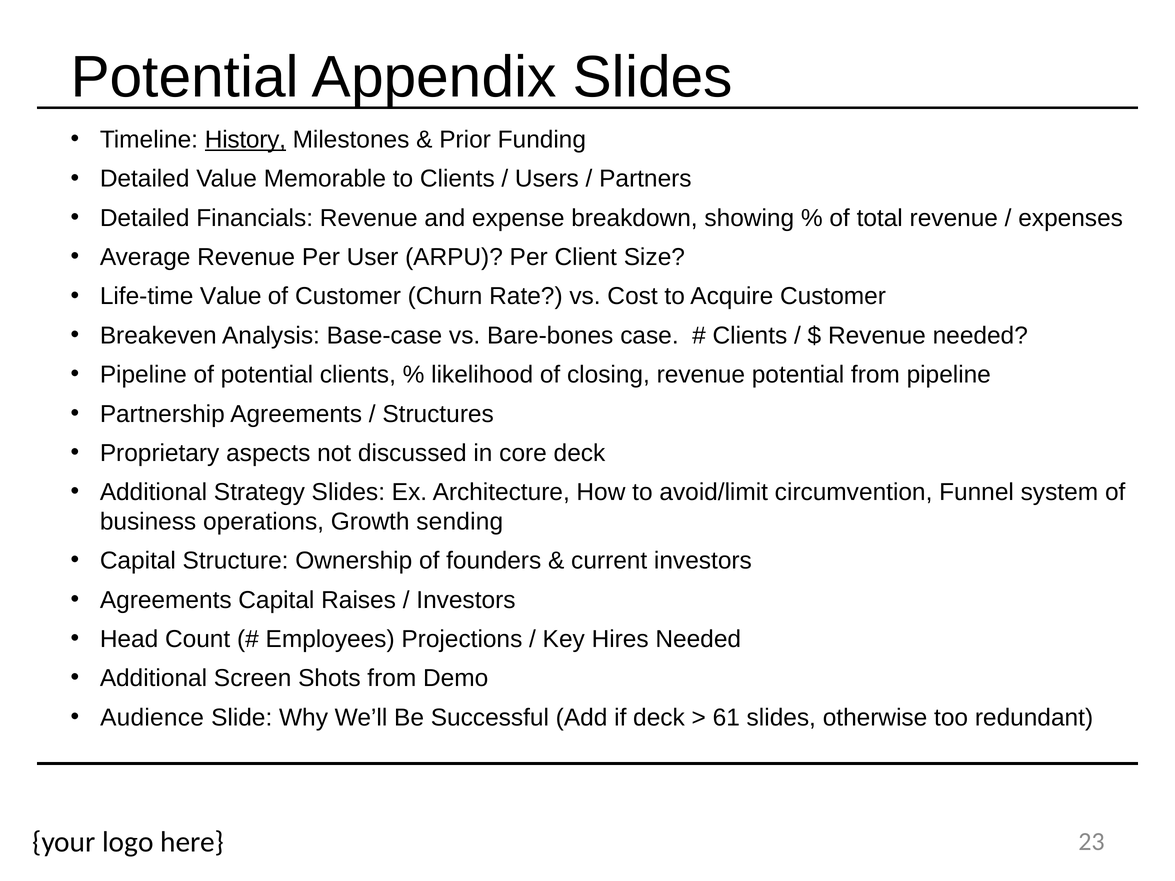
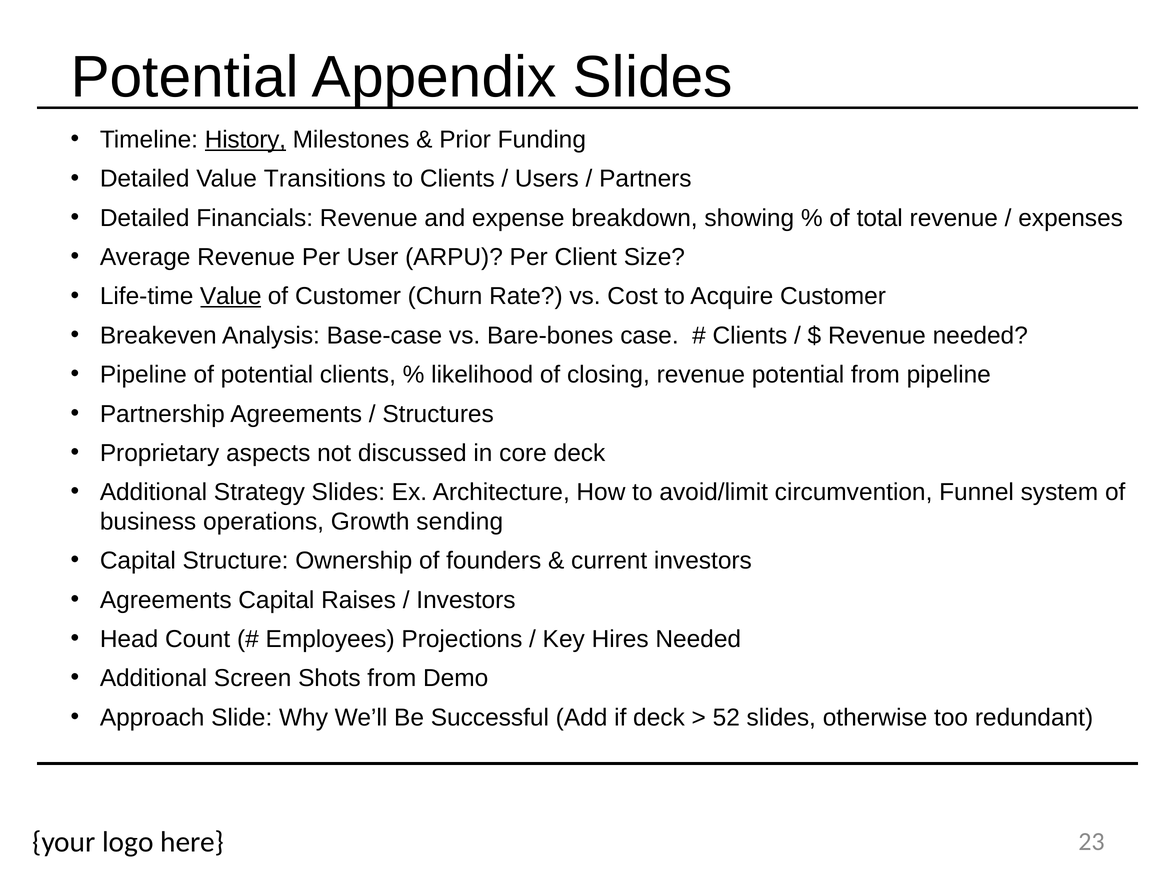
Memorable: Memorable -> Transitions (325, 179)
Value underline: none -> present (231, 296)
Audience: Audience -> Approach (152, 718)
61: 61 -> 52 (726, 718)
